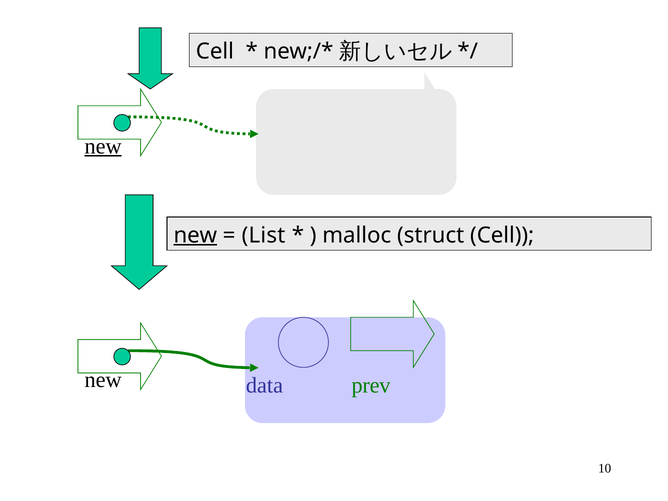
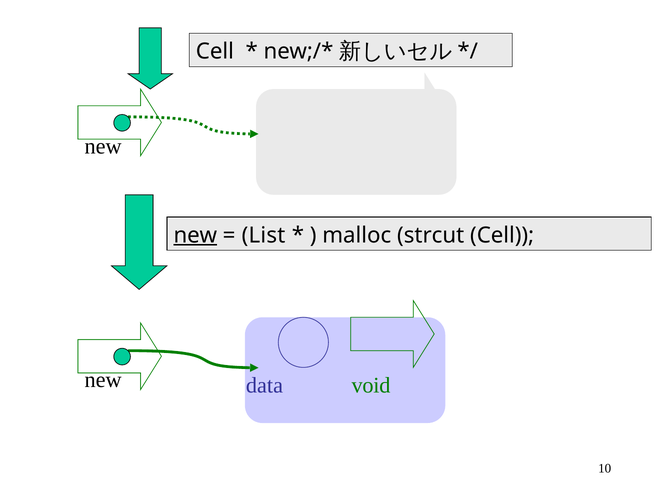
new underline: present -> none (103, 146)
struct: struct -> strcut (431, 235)
prev: prev -> void (371, 386)
